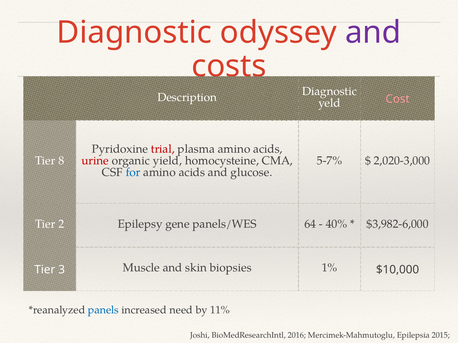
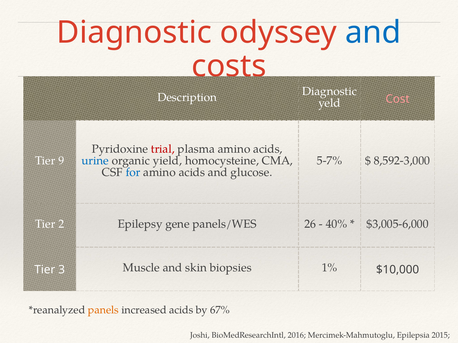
and colour: purple -> blue (373, 33)
8: 8 -> 9 (61, 161)
urine colour: red -> blue (95, 161)
2,020-3,000: 2,020-3,000 -> 8,592-3,000 (402, 161)
64: 64 -> 26 (310, 224)
$3,982-6,000: $3,982-6,000 -> $3,005-6,000 (398, 224)
panels colour: blue -> orange (103, 310)
increased need: need -> acids (181, 310)
11%: 11% -> 67% (220, 310)
